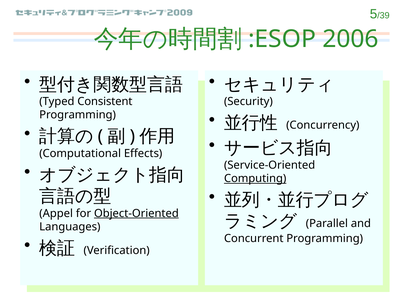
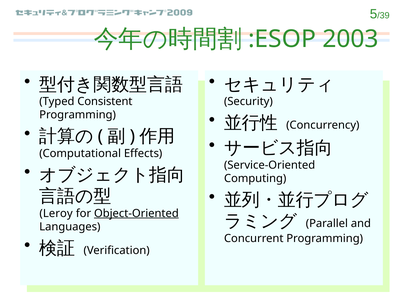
2006: 2006 -> 2003 (351, 39)
Computing underline: present -> none (255, 179)
Appel: Appel -> Leroy (56, 214)
